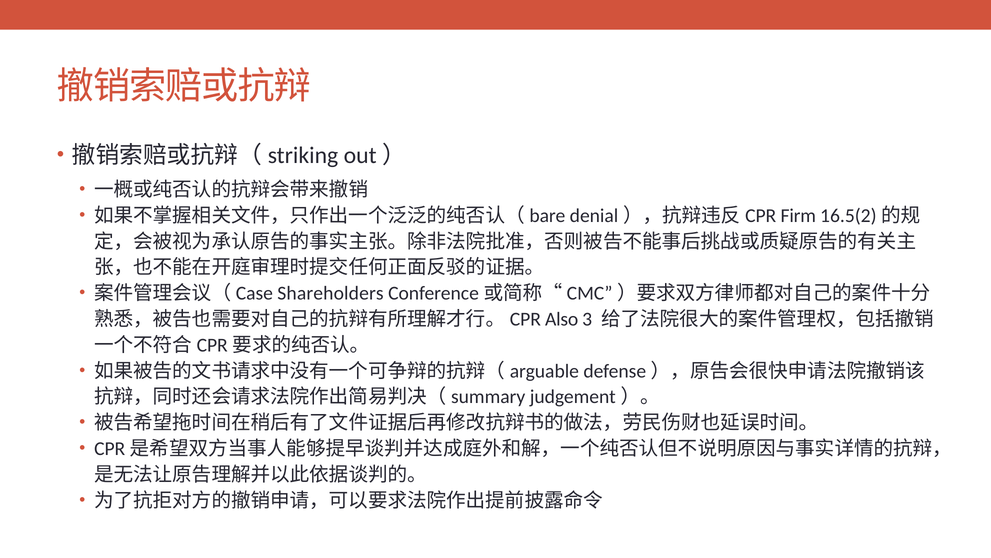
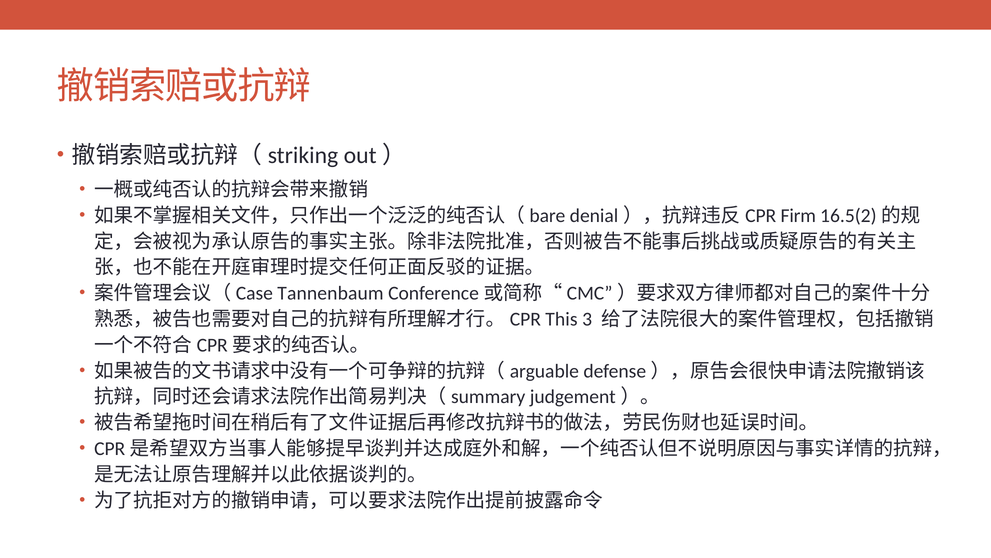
Shareholders: Shareholders -> Tannenbaum (330, 293)
Also: Also -> This (561, 319)
